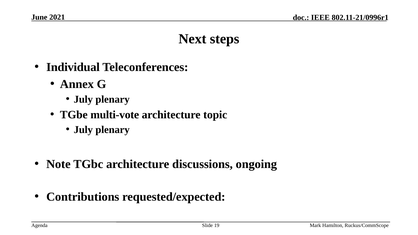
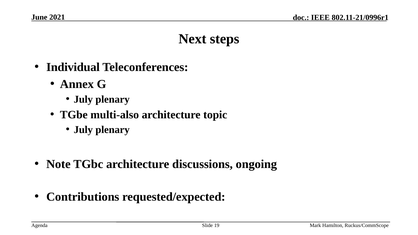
multi-vote: multi-vote -> multi-also (115, 115)
